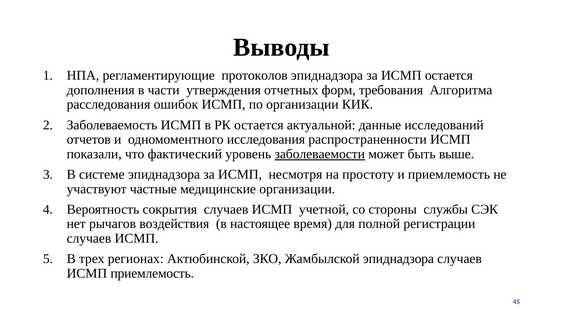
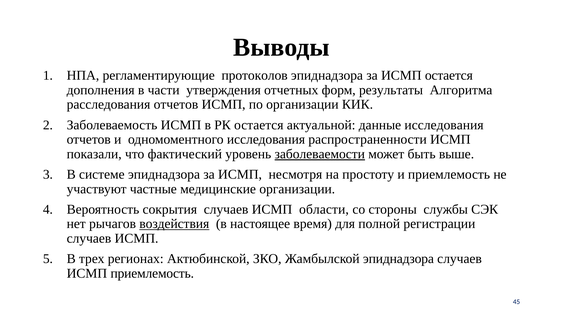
требования: требования -> результаты (391, 90)
расследования ошибок: ошибок -> отчетов (176, 105)
данные исследований: исследований -> исследования (444, 125)
учетной: учетной -> области (324, 210)
воздействия underline: none -> present (174, 224)
